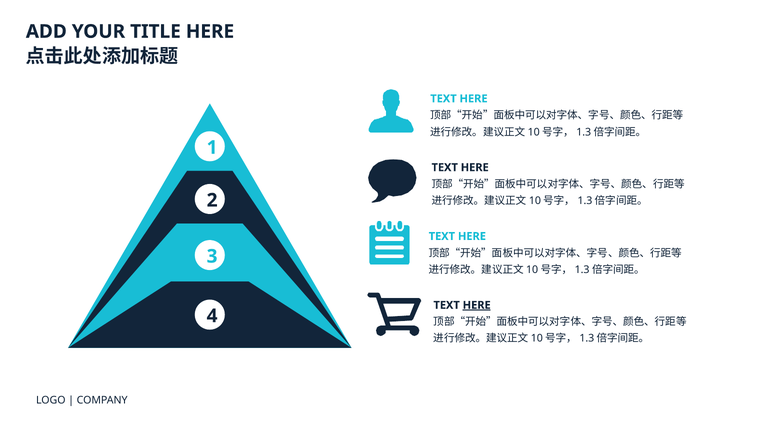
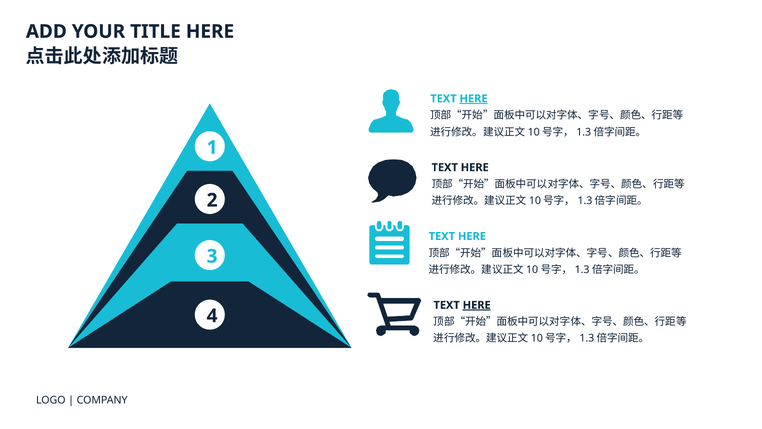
HERE underline: none -> present (474, 99)
